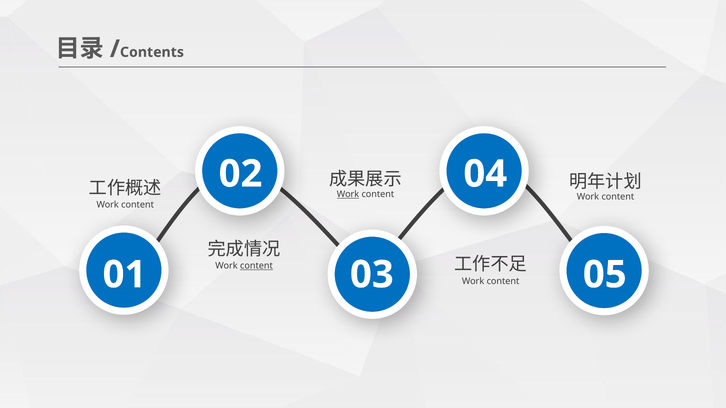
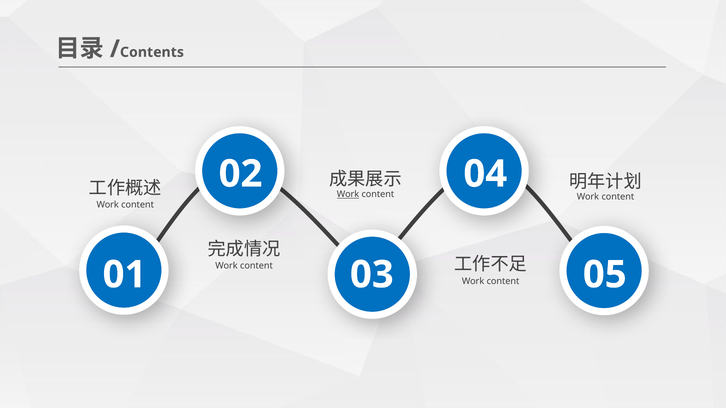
content underline: present -> none (256, 266)
